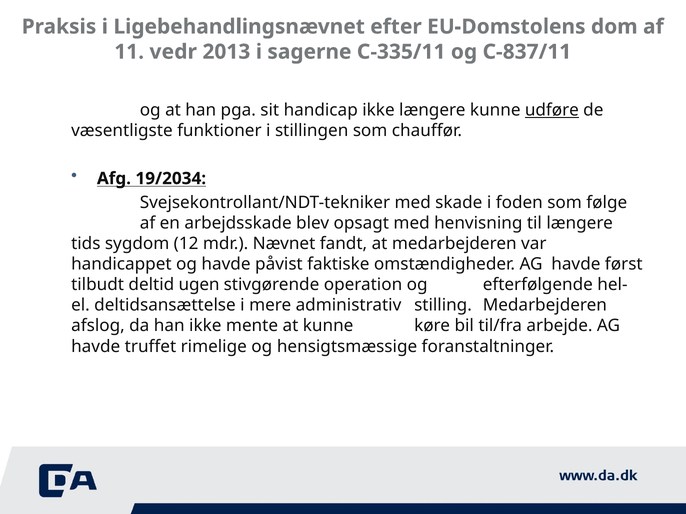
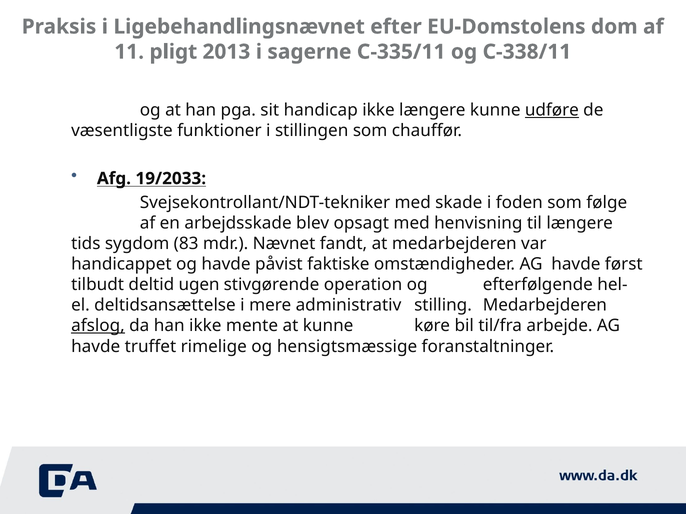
vedr: vedr -> pligt (173, 52)
C-837/11: C-837/11 -> C-338/11 (527, 52)
19/2034: 19/2034 -> 19/2033 (171, 179)
12: 12 -> 83 (186, 244)
afslog underline: none -> present (98, 326)
